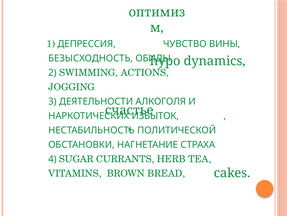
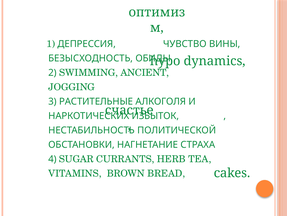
ACTIONS: ACTIONS -> ANCIENT (145, 73)
ДЕЯТЕЛЬНОСТИ: ДЕЯТЕЛЬНОСТИ -> РАСТИТЕЛЬНЫЕ (96, 101)
